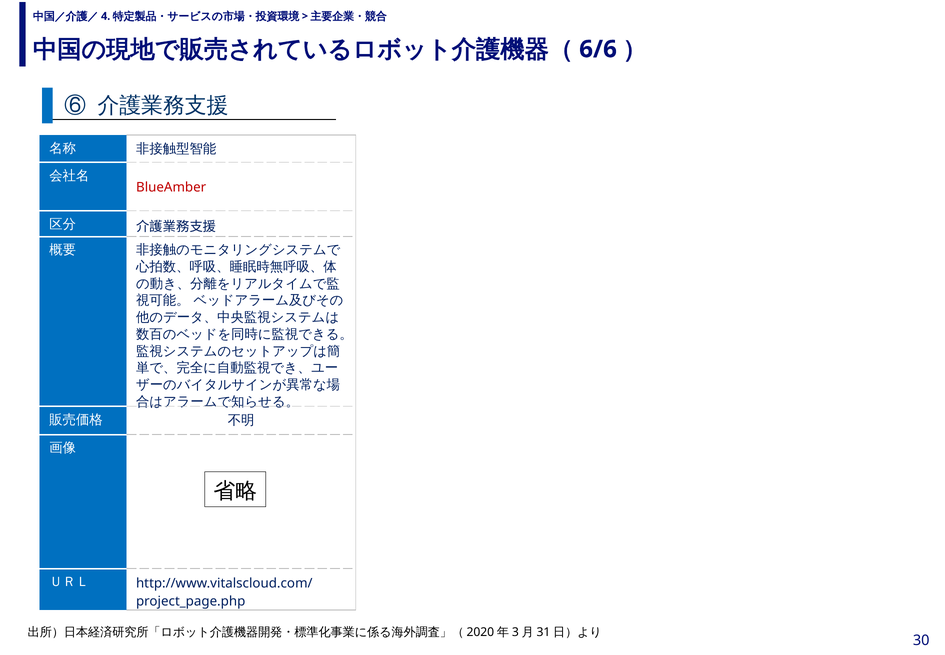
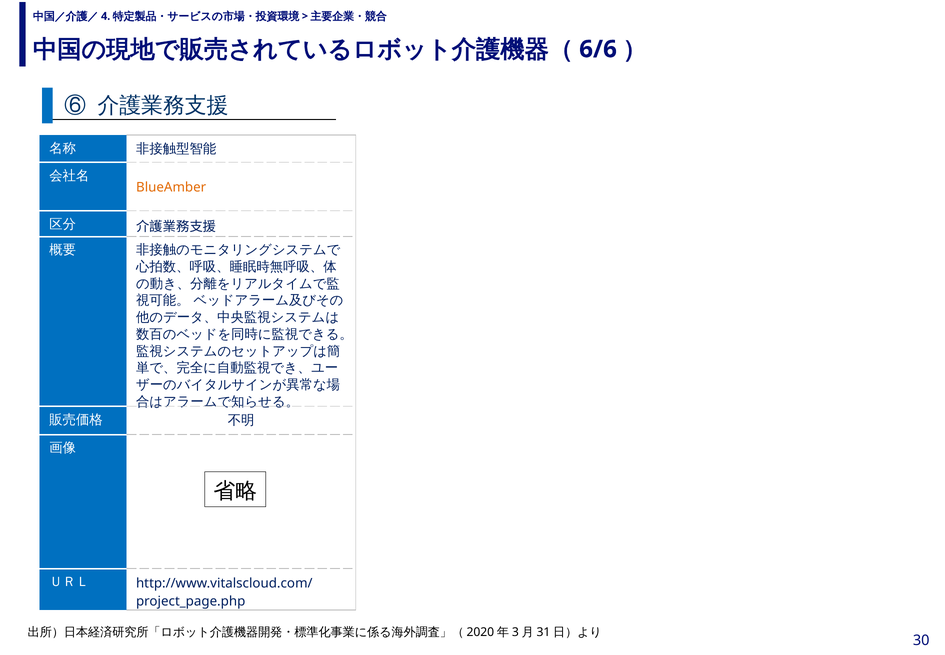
BlueAmber colour: red -> orange (171, 187)
